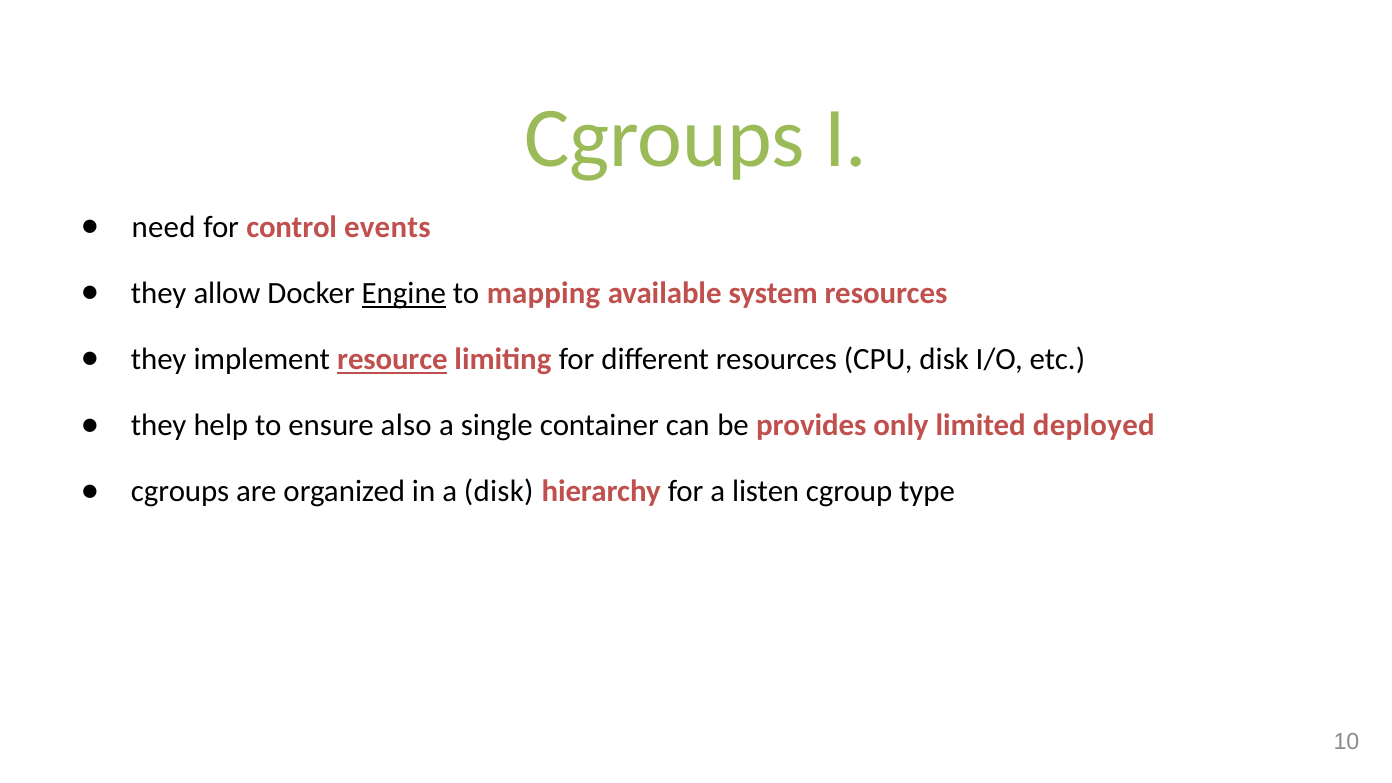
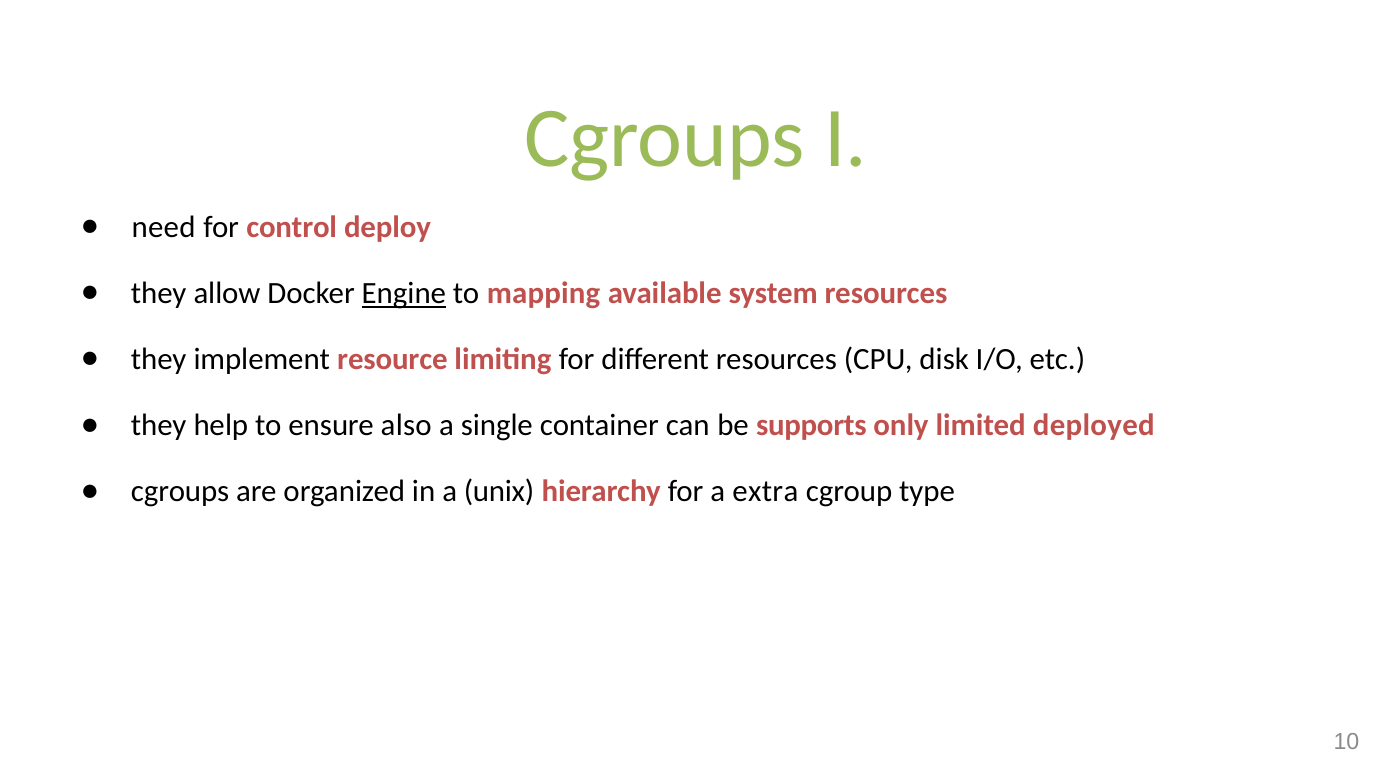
events: events -> deploy (388, 227)
resource underline: present -> none (392, 360)
provides: provides -> supports (811, 426)
a disk: disk -> unix (499, 492)
listen: listen -> extra (765, 492)
